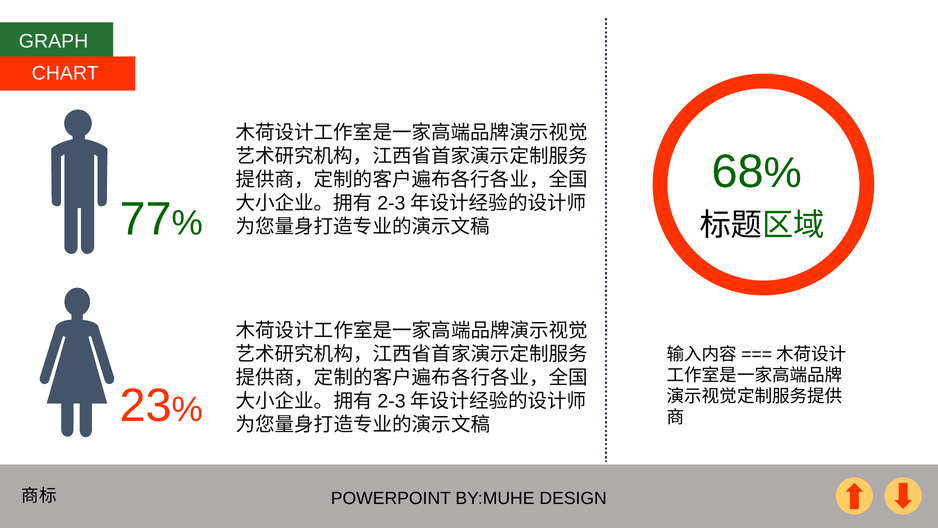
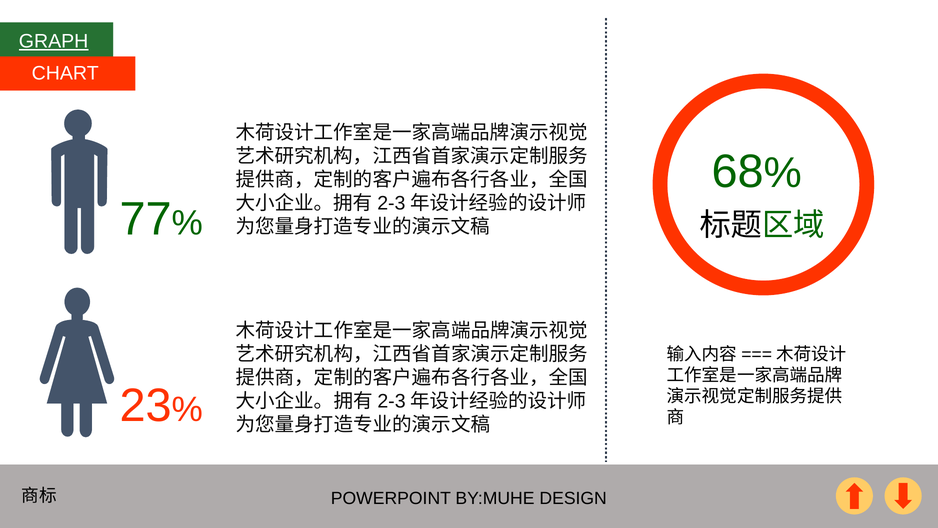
GRAPH underline: none -> present (54, 41)
